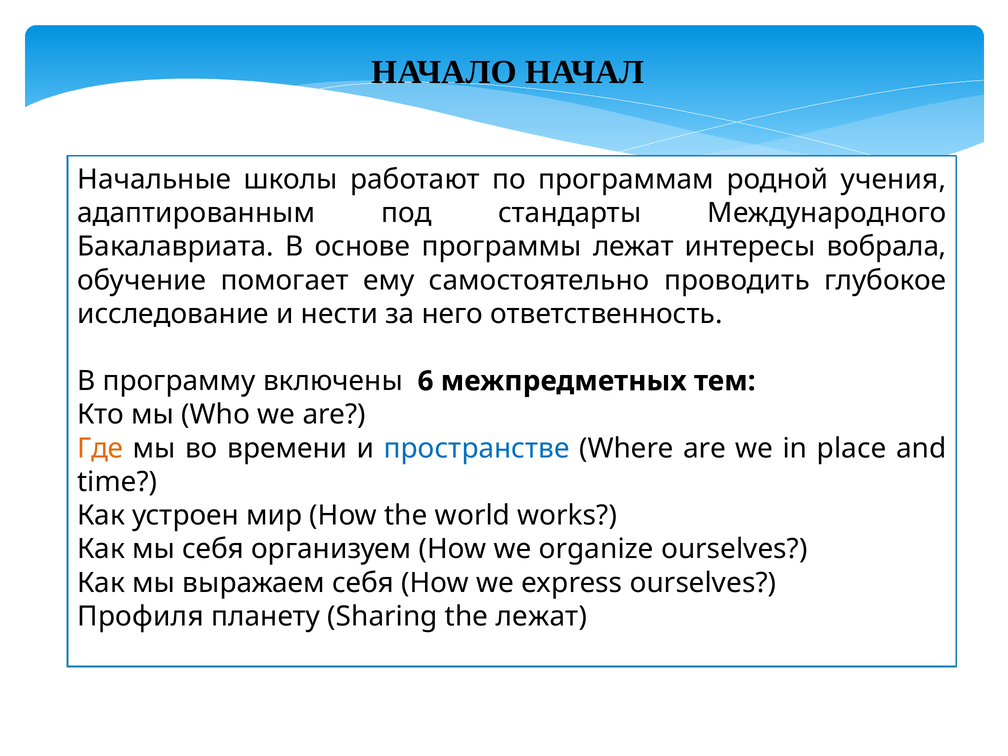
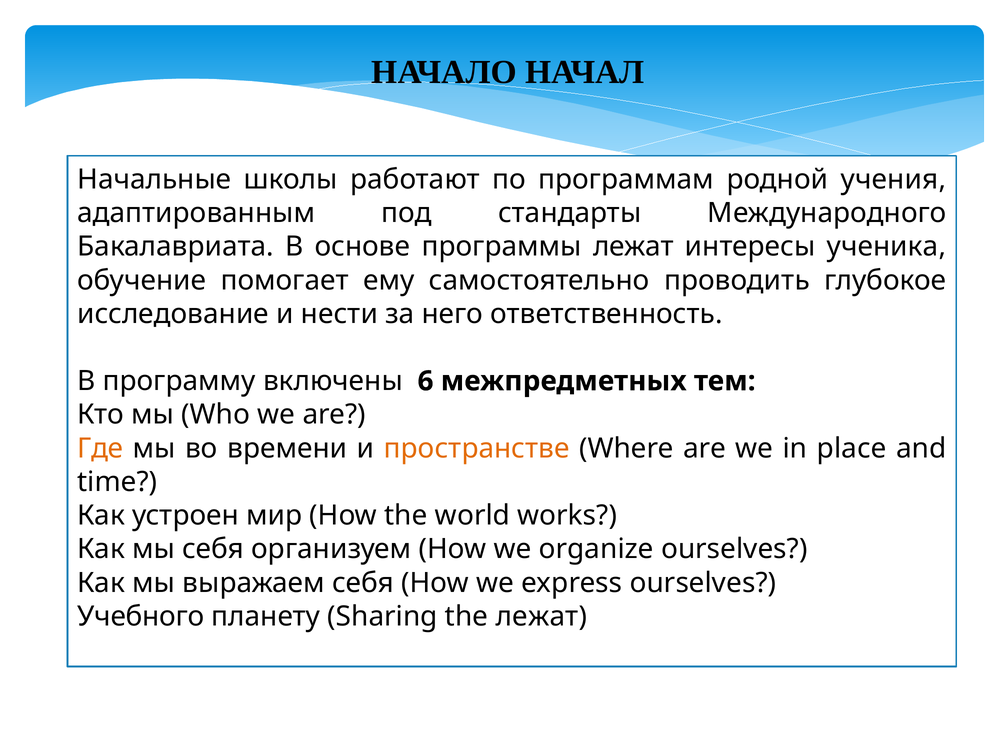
вобрала: вобрала -> ученика (886, 247)
пространстве colour: blue -> orange (477, 448)
Профиля: Профиля -> Учебного (141, 616)
